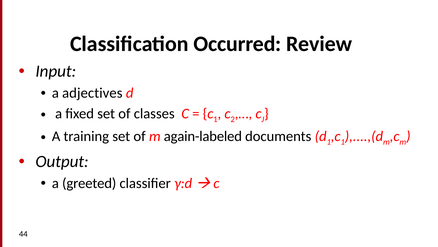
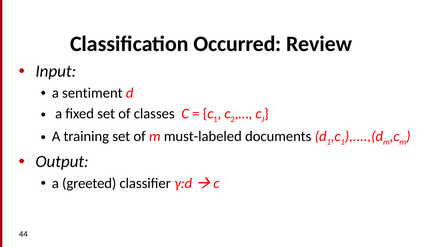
adjectives: adjectives -> sentiment (92, 93)
again-labeled: again-labeled -> must-labeled (203, 136)
